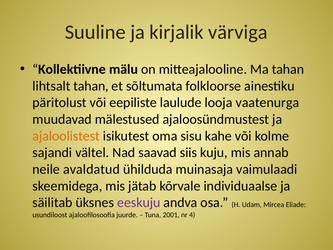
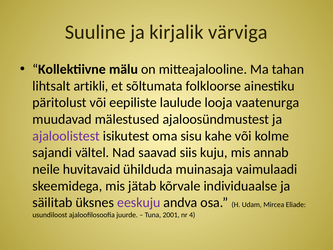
lihtsalt tahan: tahan -> artikli (91, 86)
ajaloolistest colour: orange -> purple (66, 136)
avaldatud: avaldatud -> huvitavaid (92, 169)
